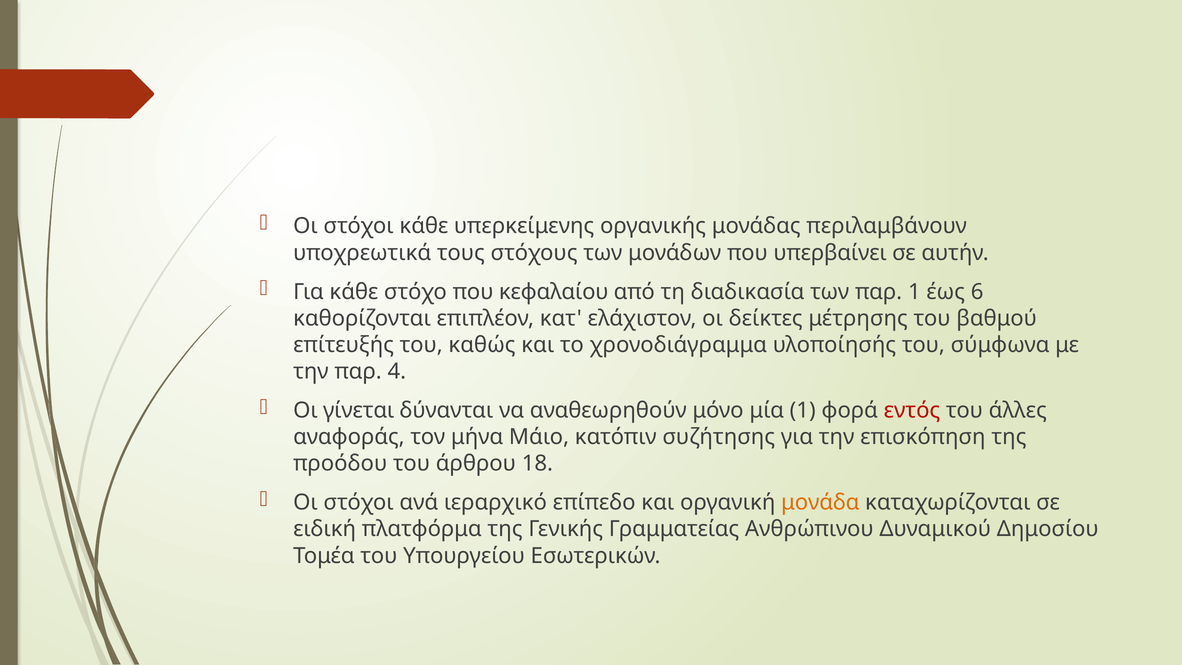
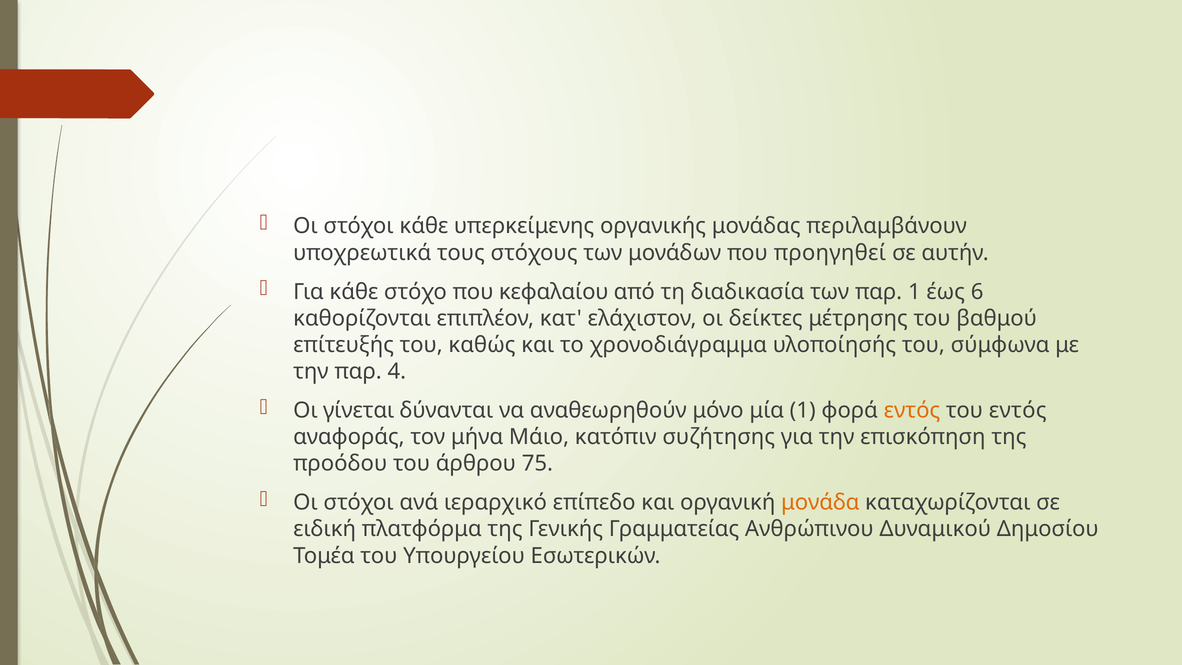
υπερβαίνει: υπερβαίνει -> προηγηθεί (830, 253)
εντός colour: red -> orange (912, 410)
του άλλες: άλλες -> εντός (1018, 410)
18: 18 -> 75 (537, 464)
